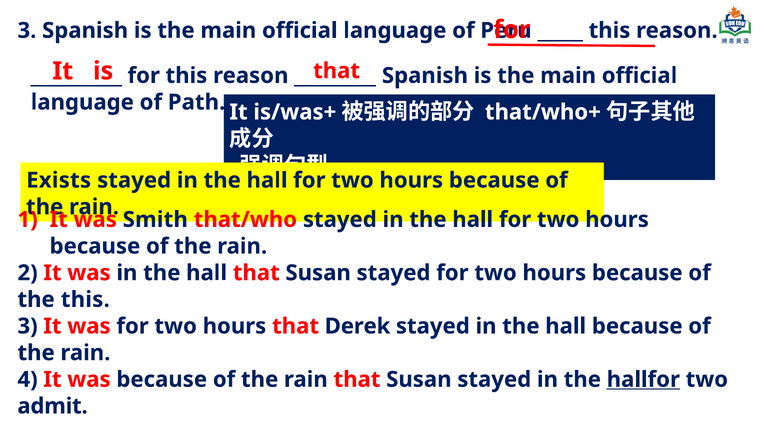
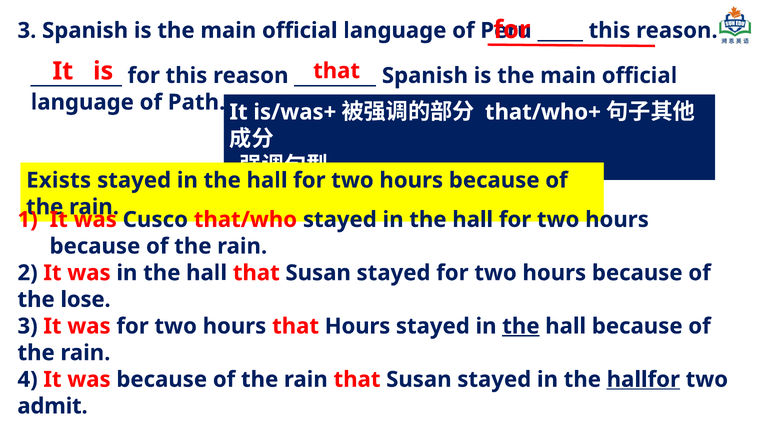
Smith: Smith -> Cusco (155, 220)
the this: this -> lose (86, 300)
that Derek: Derek -> Hours (358, 326)
the underline: none -> present (521, 326)
